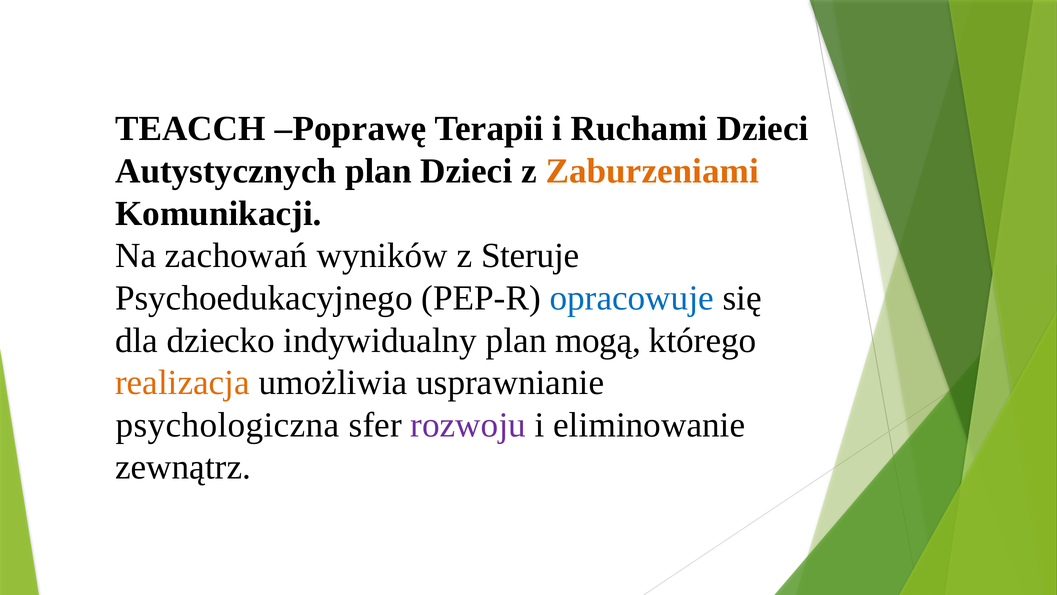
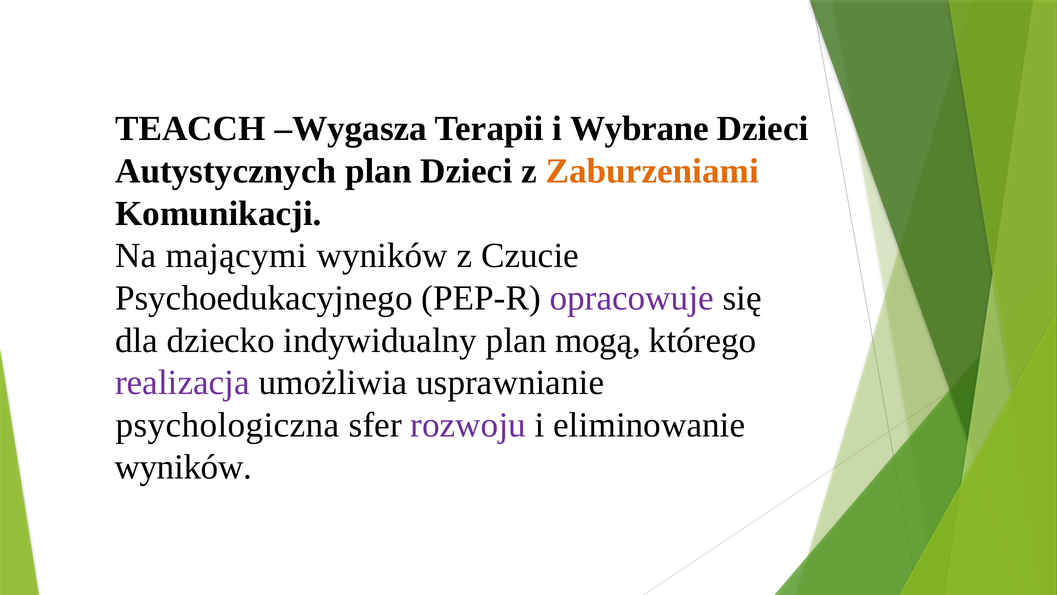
Poprawę: Poprawę -> Wygasza (351, 129)
Ruchami: Ruchami -> Wybrane (639, 129)
zachowań: zachowań -> mającymi (236, 256)
Steruje: Steruje -> Czucie (530, 256)
opracowuje colour: blue -> purple (632, 298)
realizacja colour: orange -> purple (183, 382)
zewnątrz: zewnątrz -> wyników (183, 467)
